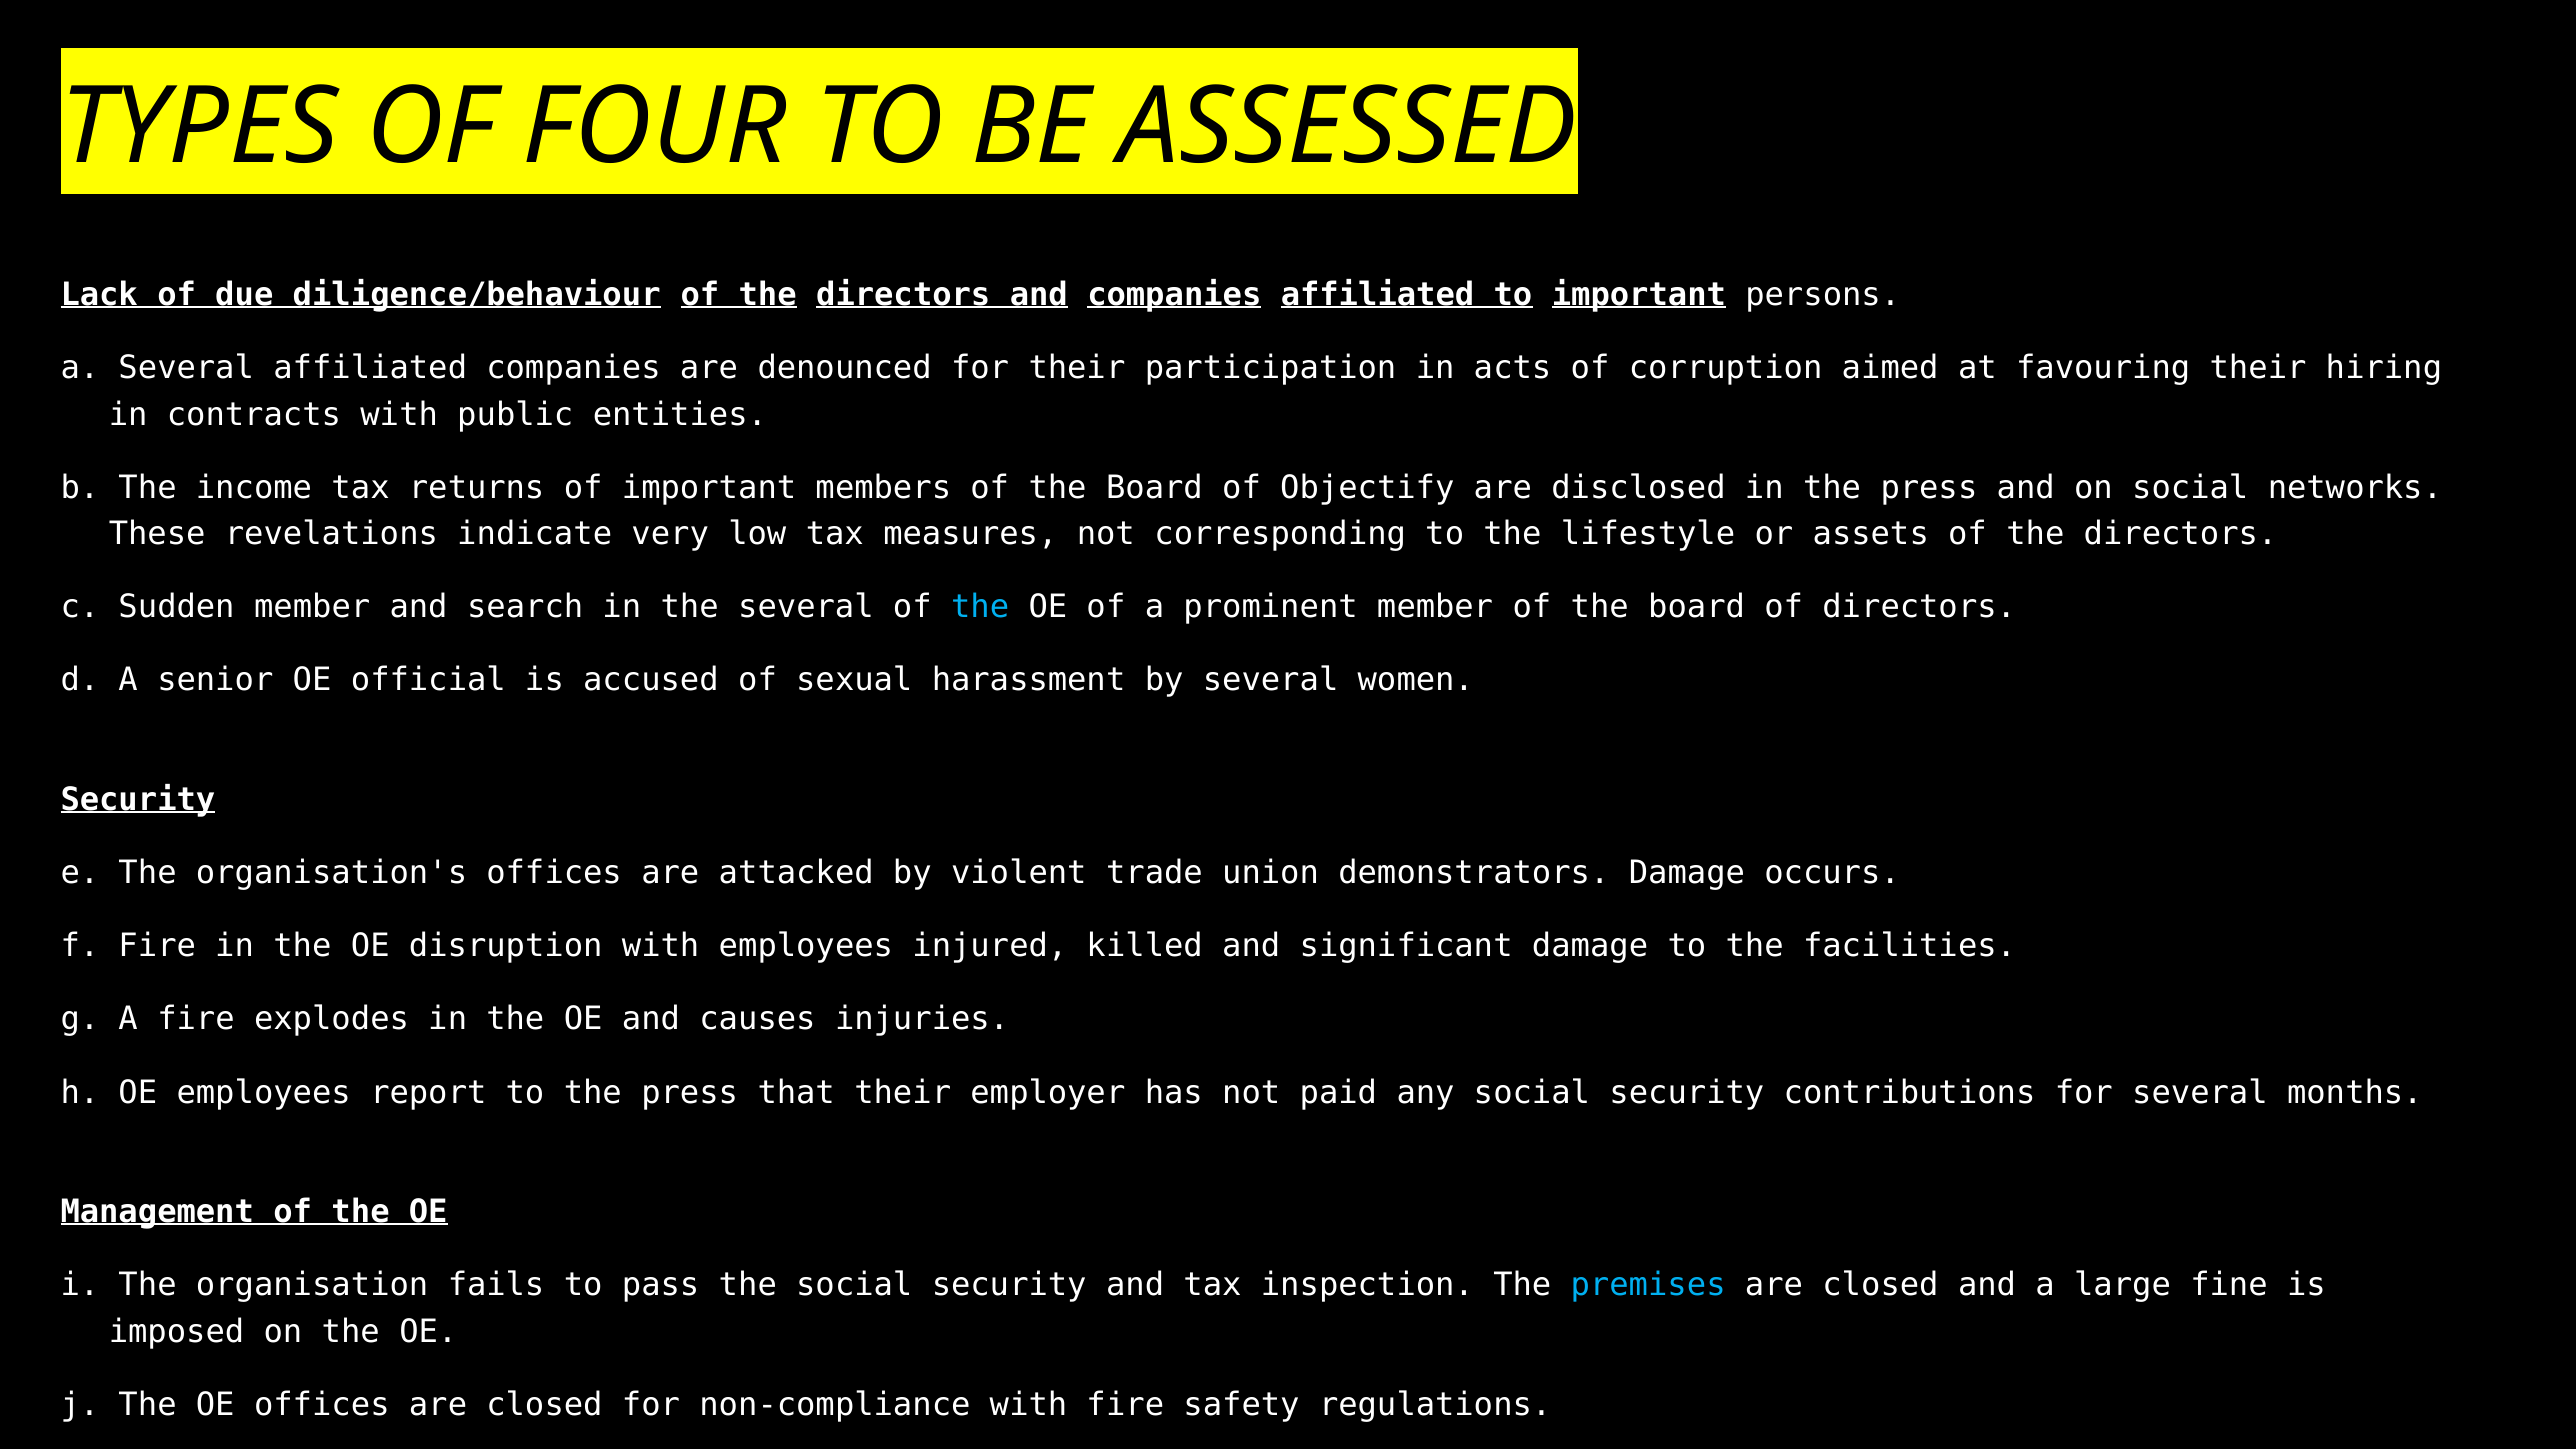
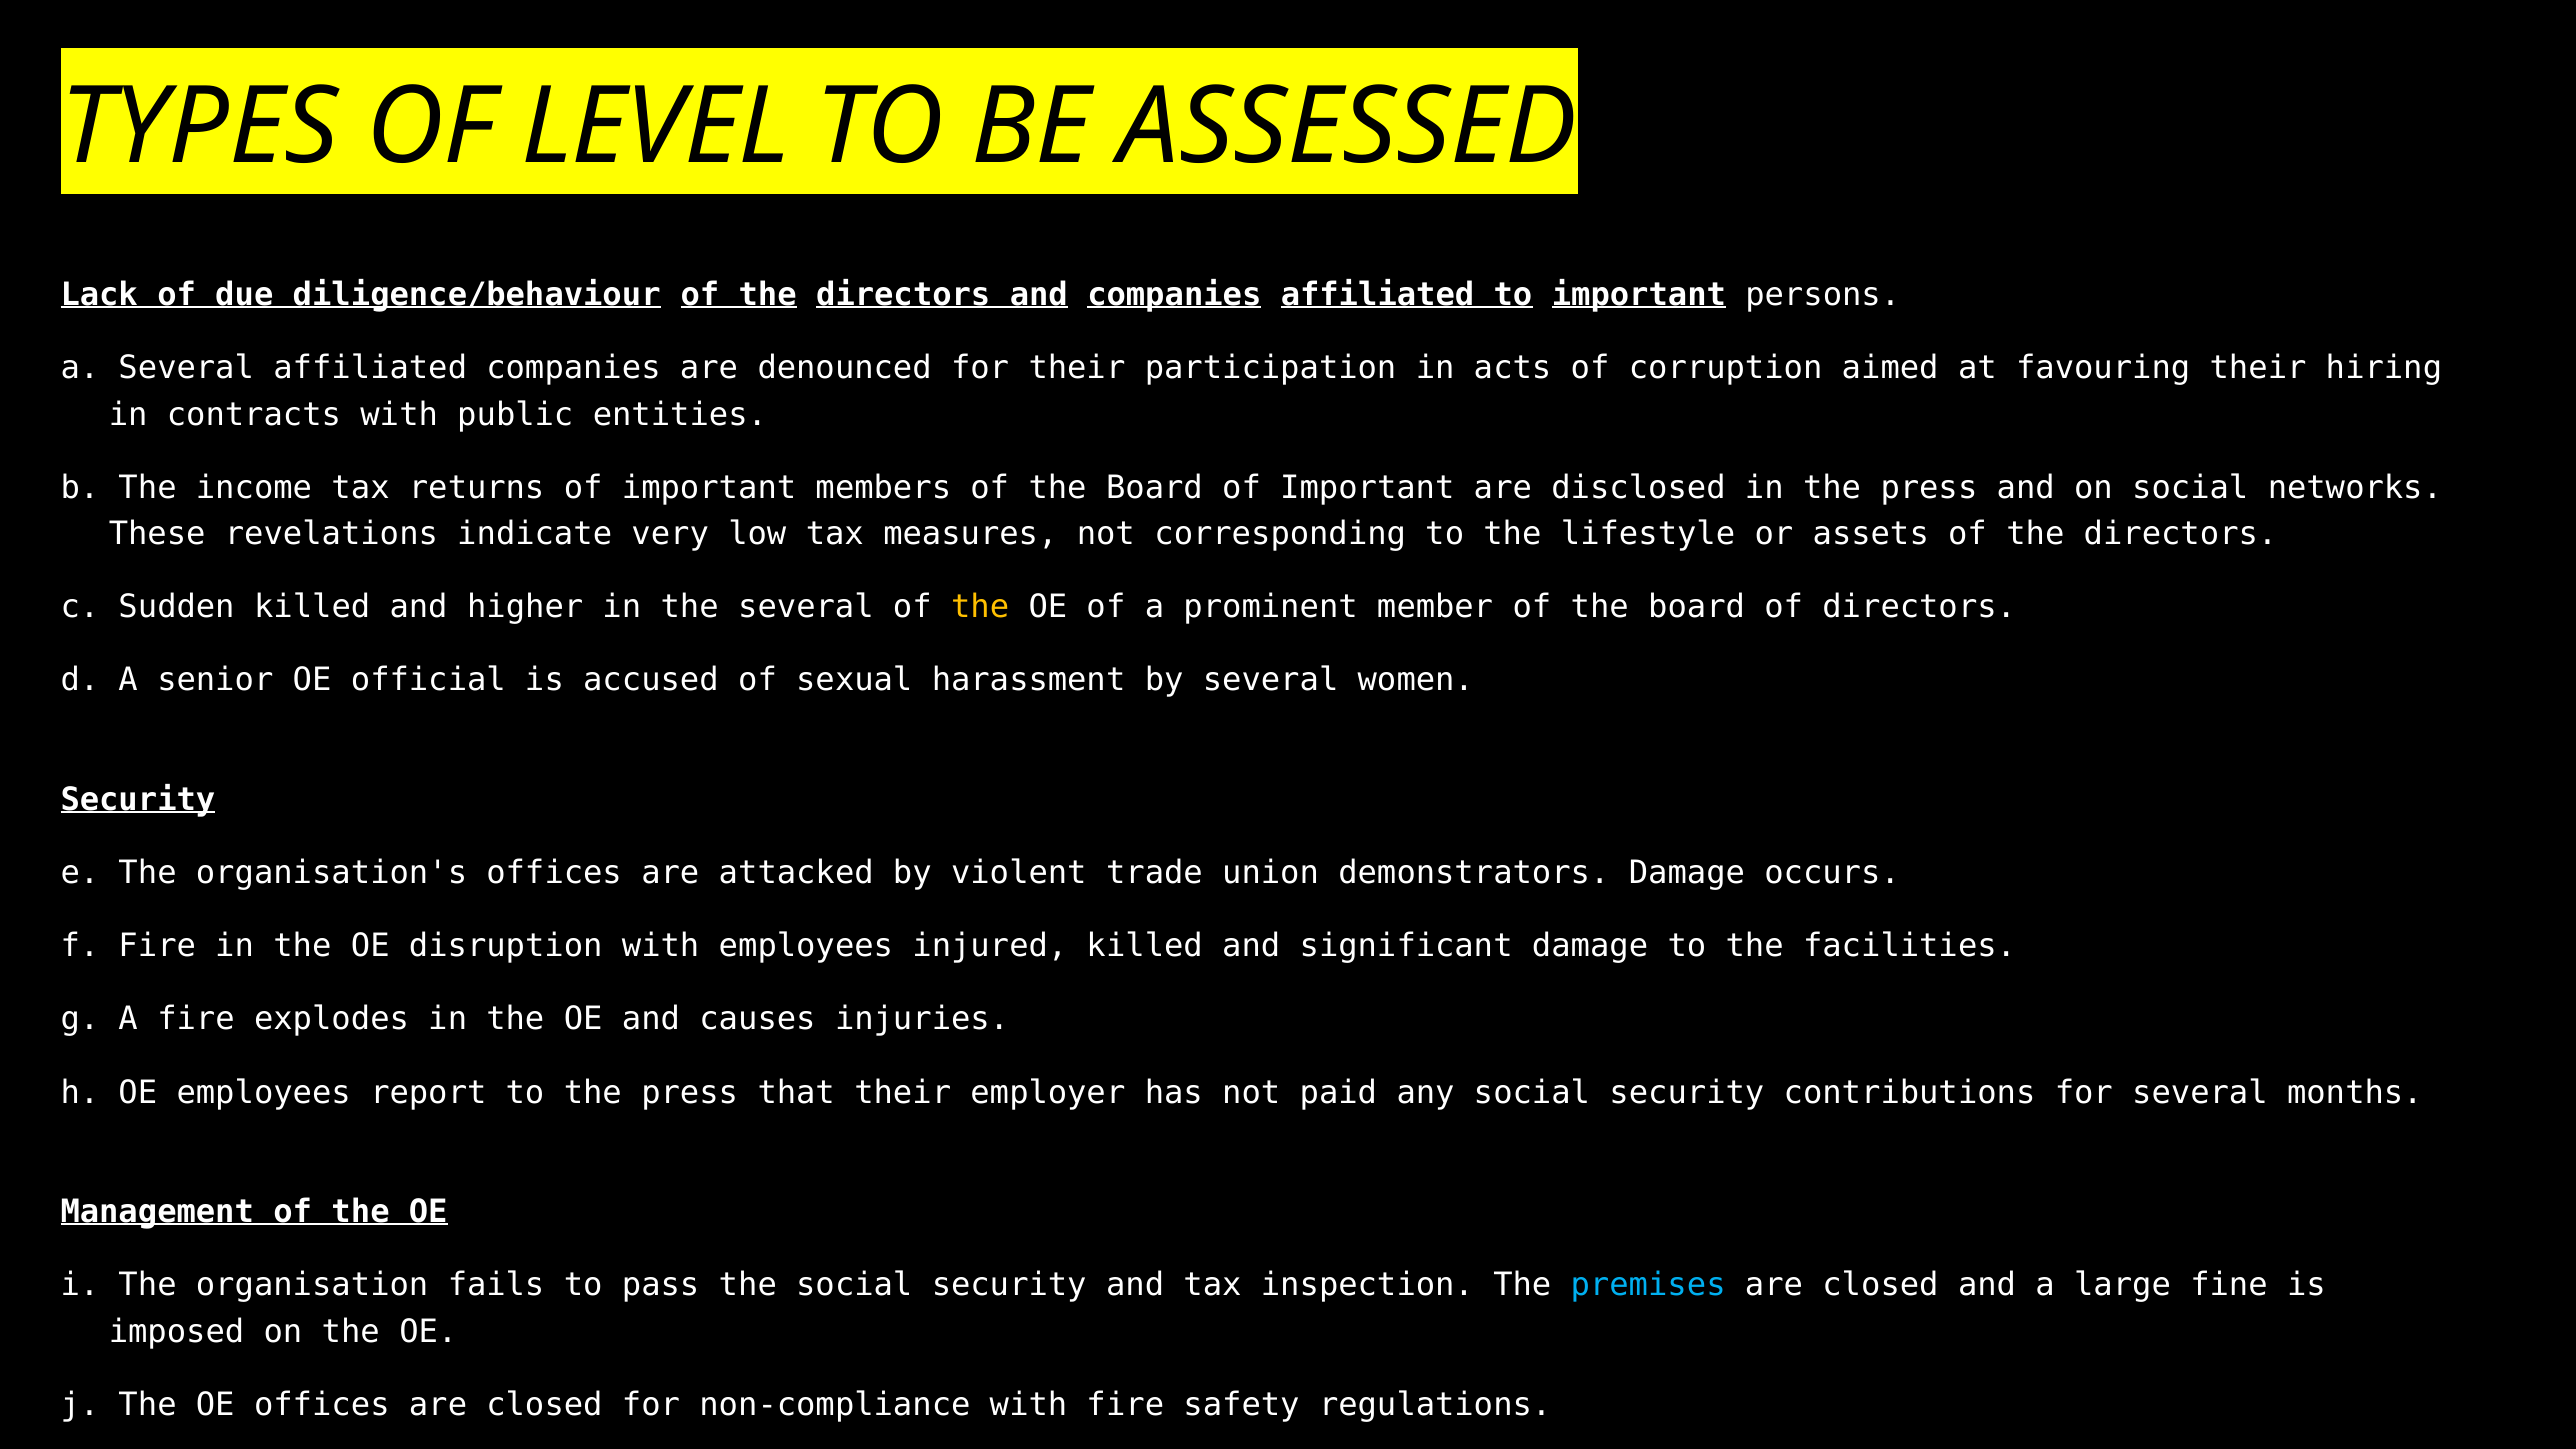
FOUR: FOUR -> LEVEL (655, 128)
Board of Objectify: Objectify -> Important (1367, 488)
Sudden member: member -> killed (312, 607)
search: search -> higher (525, 607)
the colour: light blue -> yellow (980, 607)
